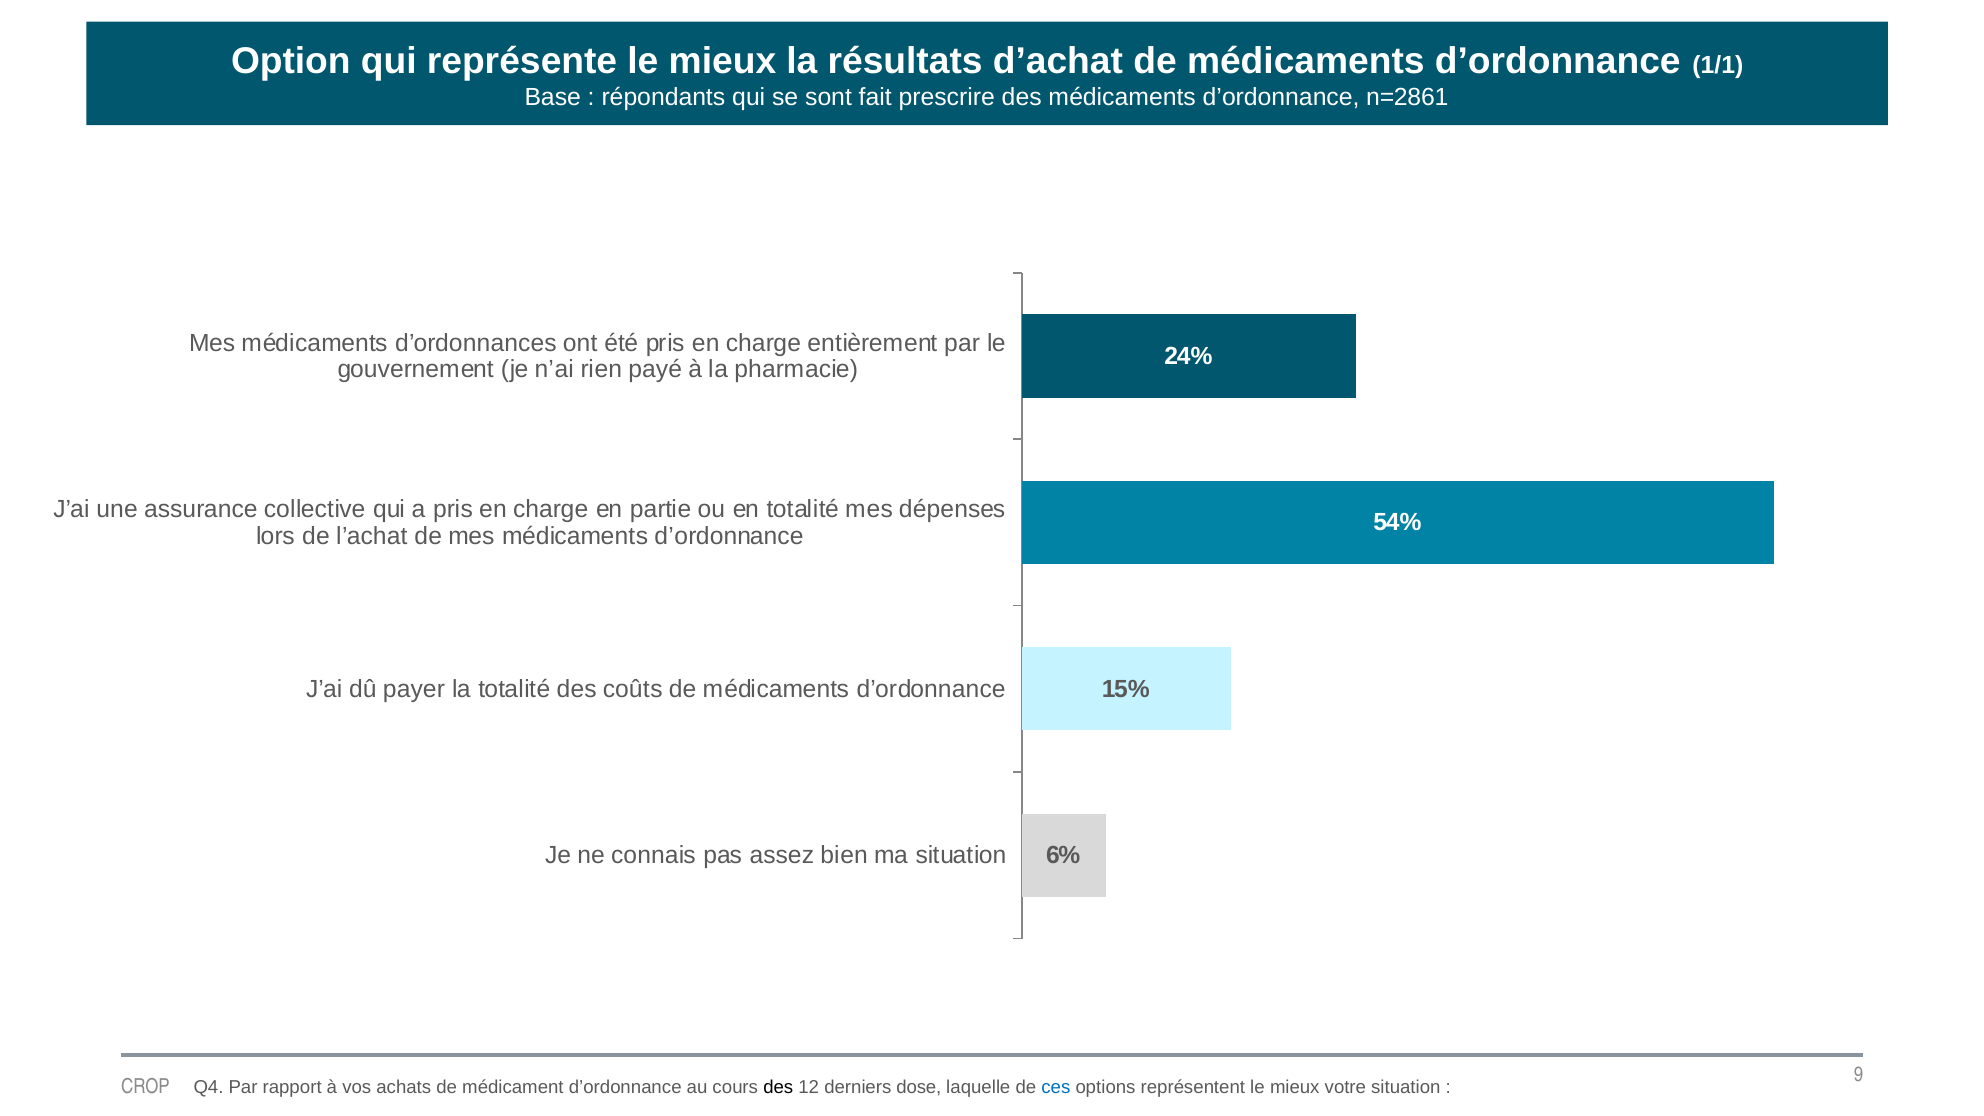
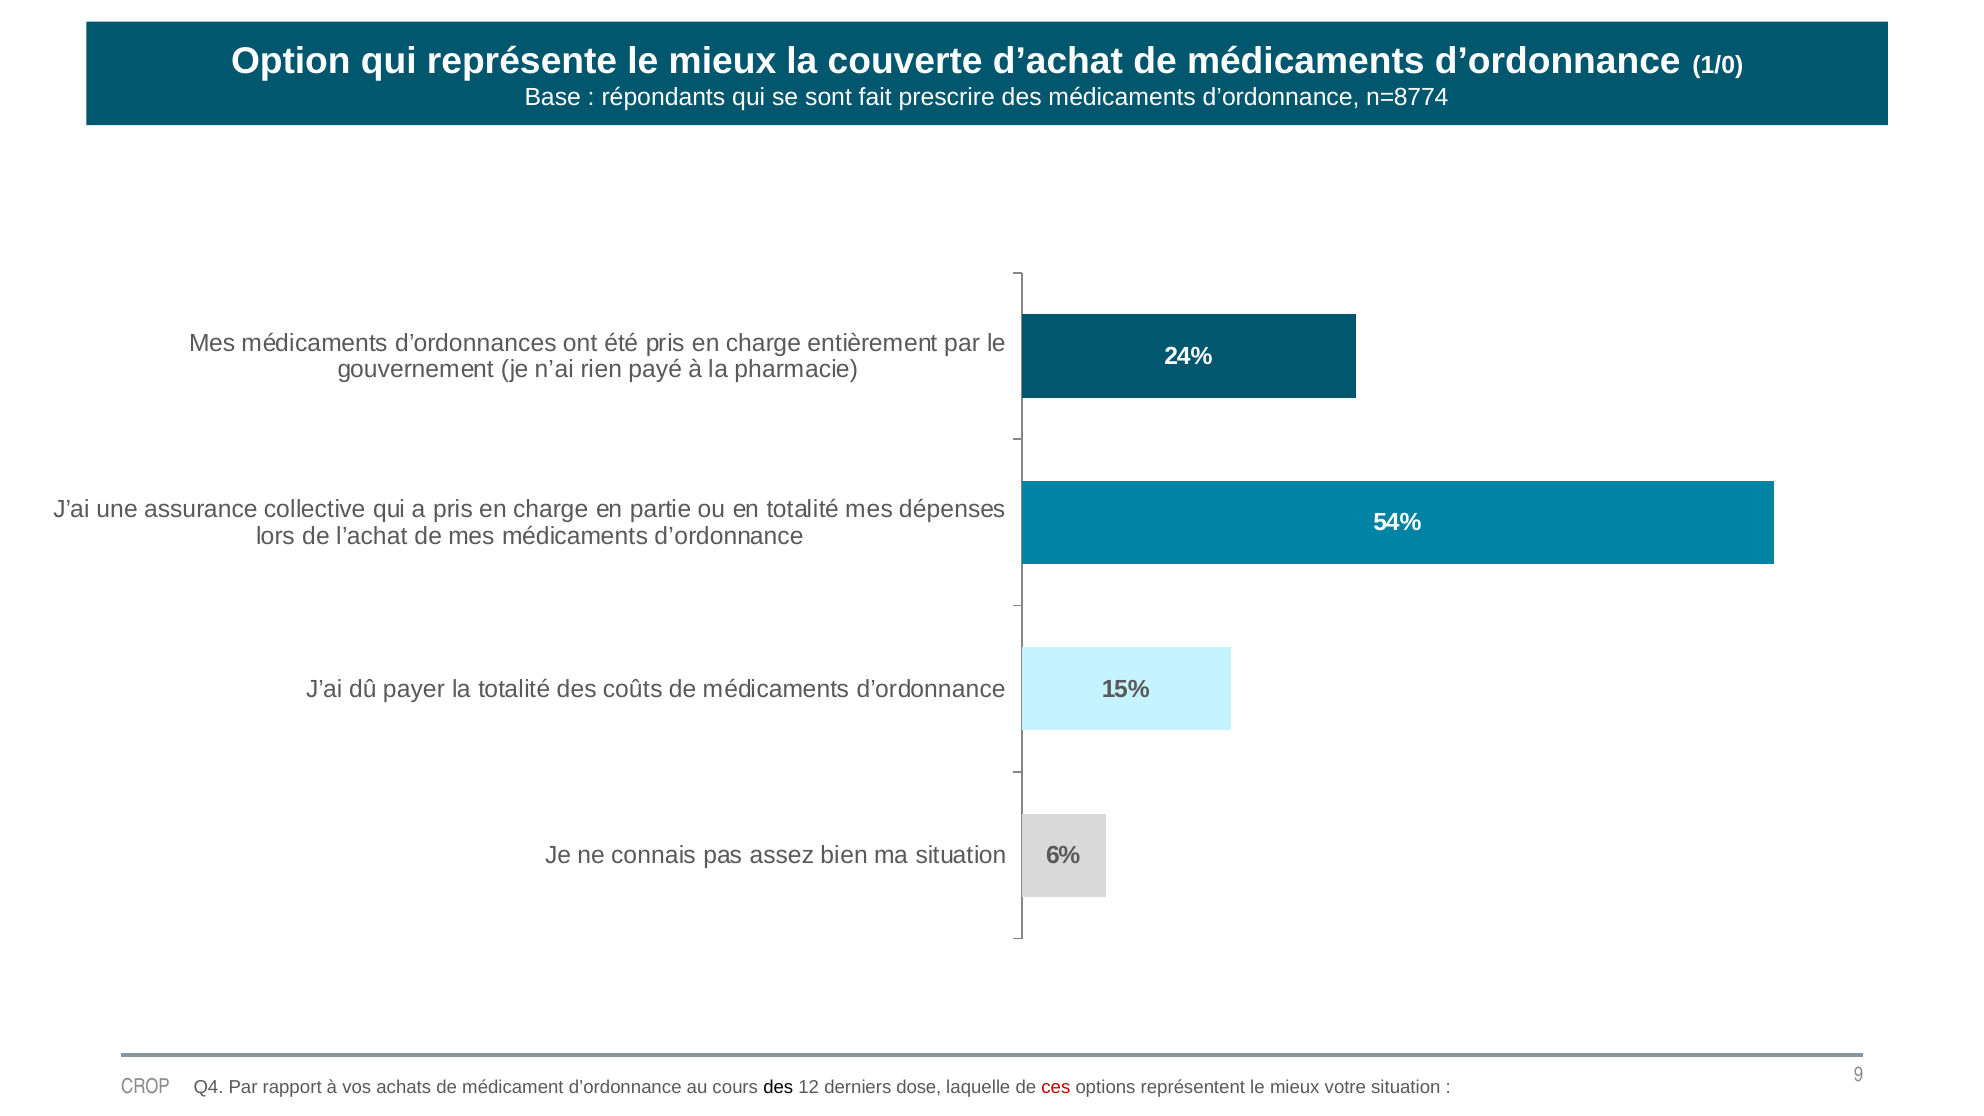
résultats: résultats -> couverte (905, 61)
1/1: 1/1 -> 1/0 (1718, 65)
n=2861: n=2861 -> n=8774 (1407, 97)
ces colour: blue -> red (1056, 1087)
